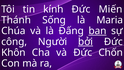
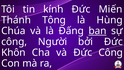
Sống: Sống -> Tông (54, 20)
Maria: Maria -> Hùng (110, 20)
bởi underline: present -> none (86, 42)
Đức Chốn: Chốn -> Công (111, 52)
